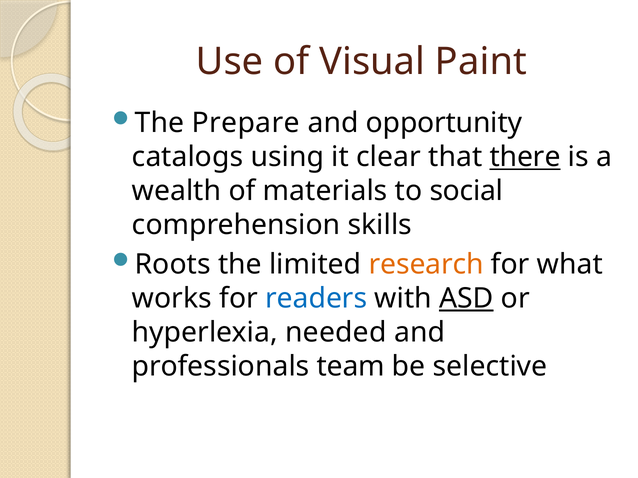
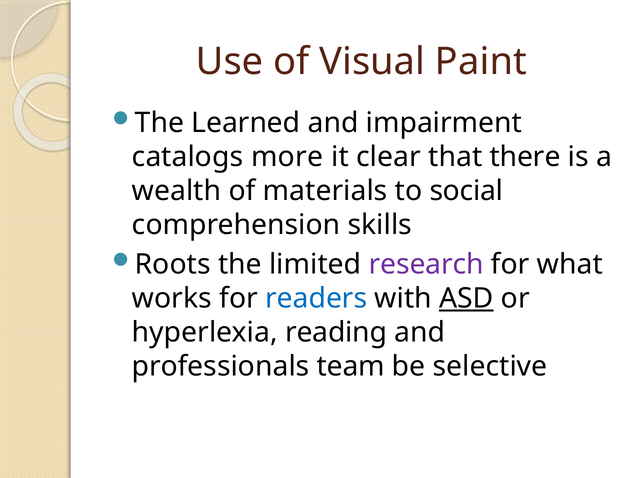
Prepare: Prepare -> Learned (246, 123)
opportunity: opportunity -> impairment (444, 123)
using: using -> more (287, 157)
there underline: present -> none (525, 157)
research colour: orange -> purple (426, 265)
needed: needed -> reading (336, 333)
